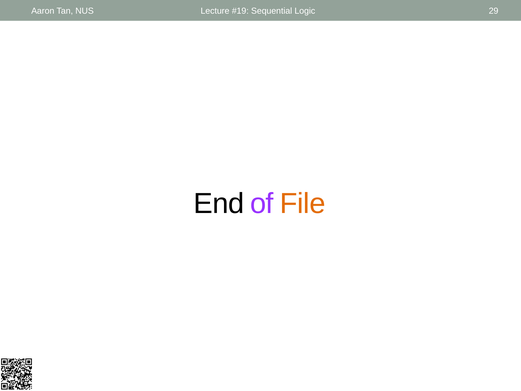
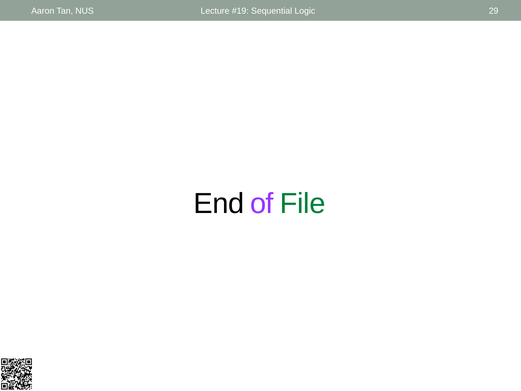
File colour: orange -> green (303, 203)
